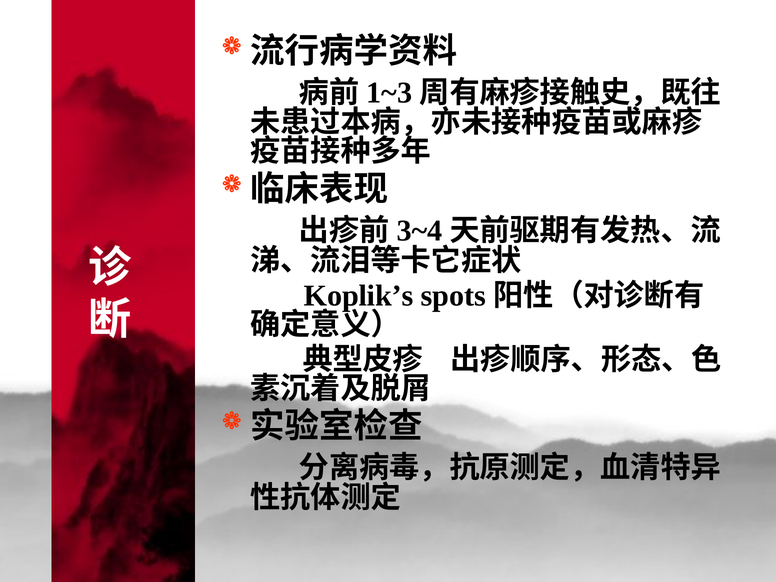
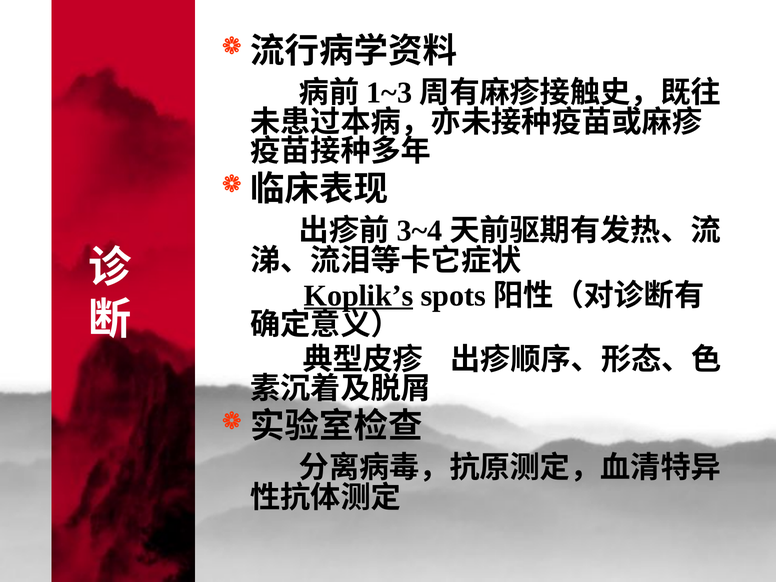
Koplik’s underline: none -> present (359, 296)
